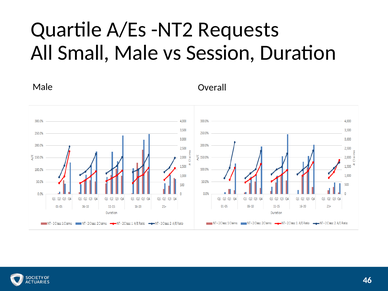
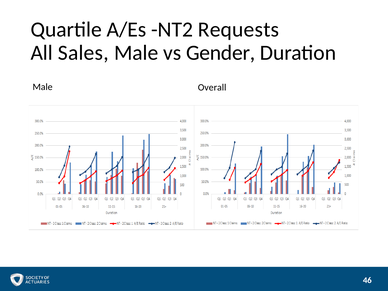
Small: Small -> Sales (83, 53)
Session: Session -> Gender (221, 53)
